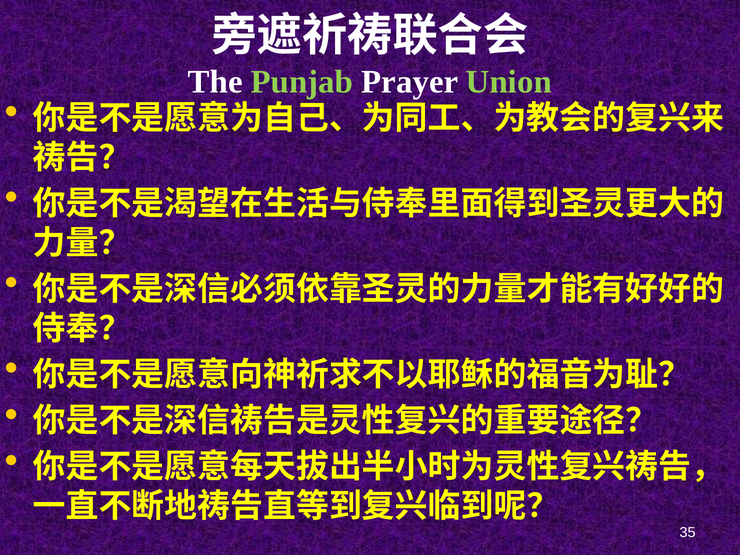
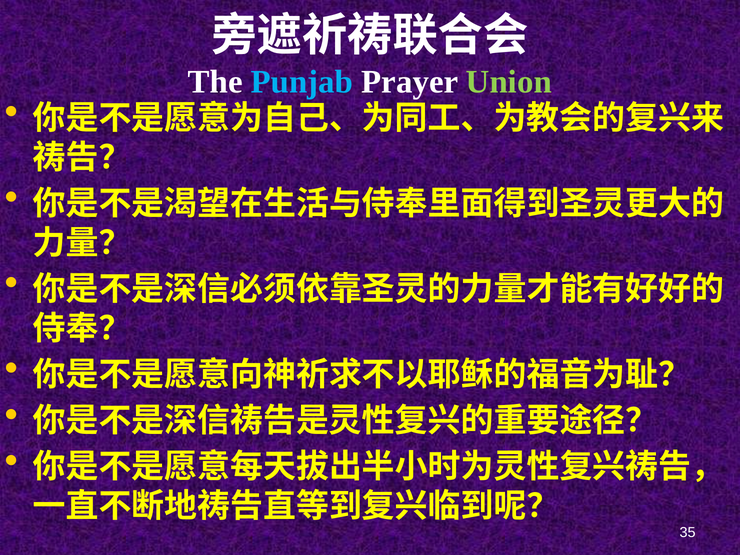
Punjab colour: light green -> light blue (302, 82)
